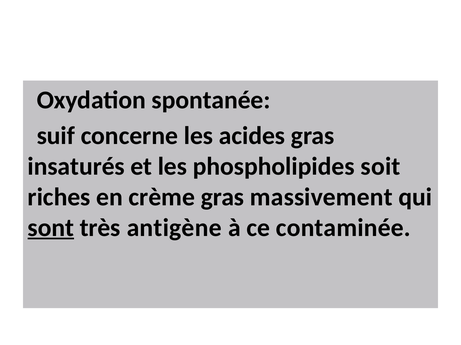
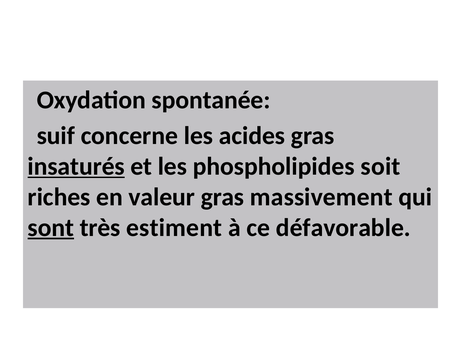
insaturés underline: none -> present (76, 167)
crème: crème -> valeur (162, 197)
antigène: antigène -> estiment (174, 228)
contaminée: contaminée -> défavorable (343, 228)
